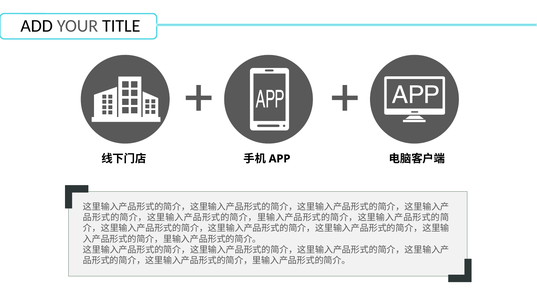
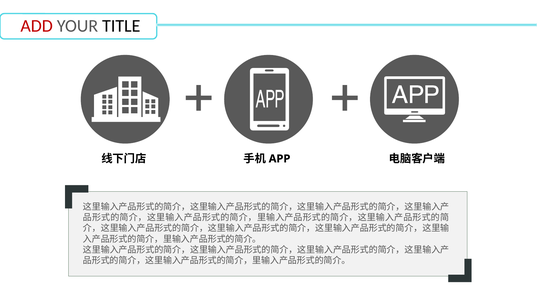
ADD colour: black -> red (37, 26)
